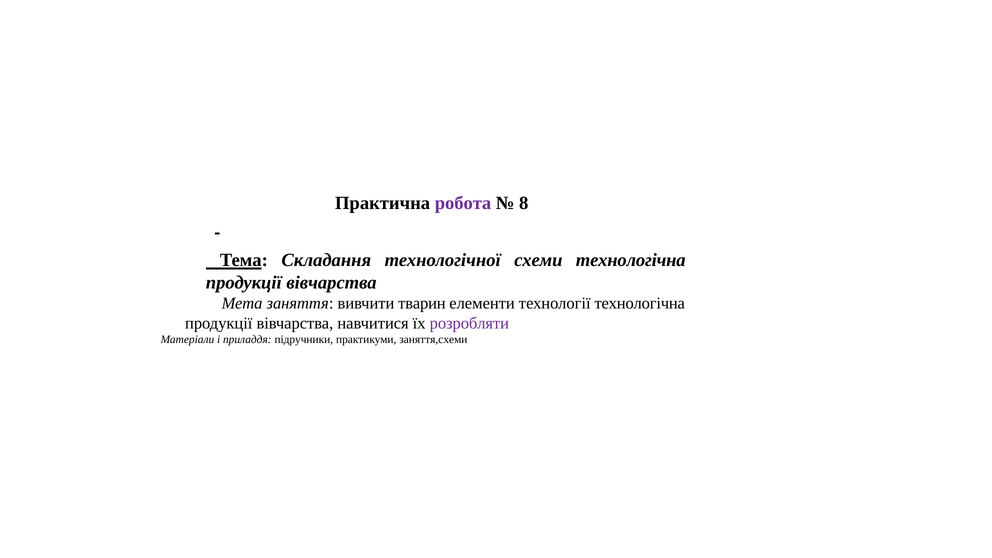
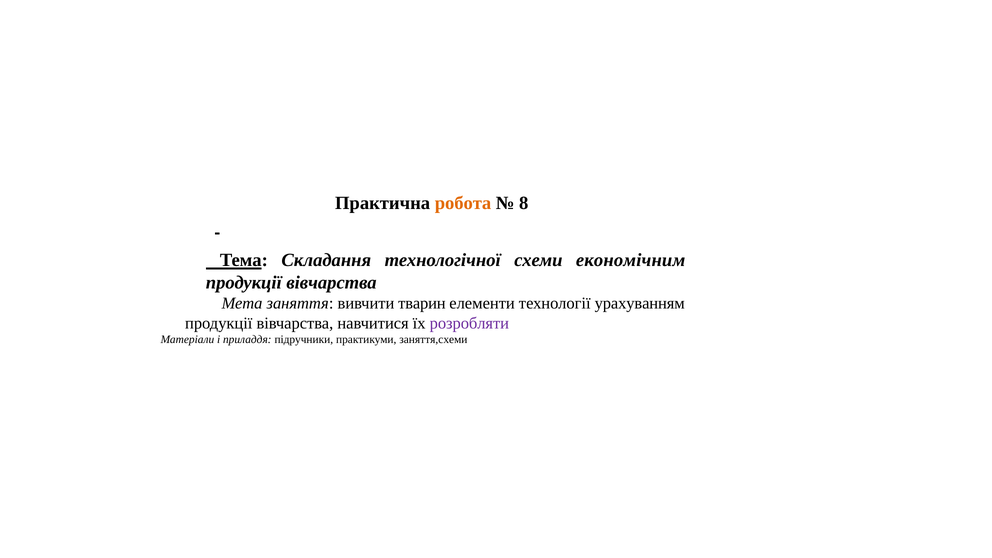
робота colour: purple -> orange (463, 203)
схеми технологічна: технологічна -> економічним (631, 260)
технології технологічна: технологічна -> урахуванням (640, 303)
